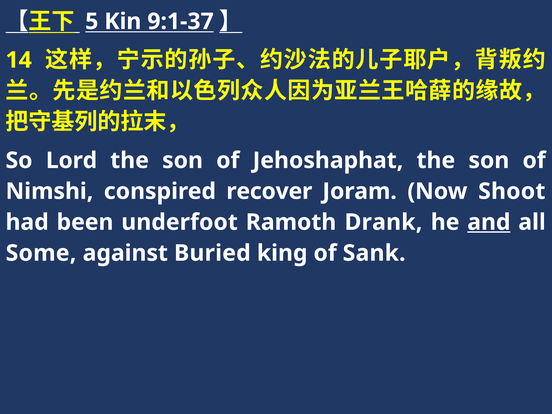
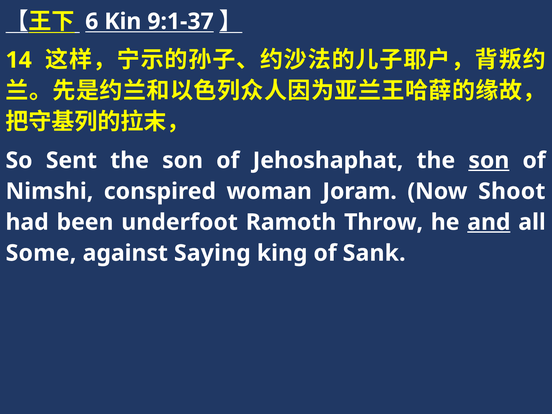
5: 5 -> 6 (92, 21)
Lord: Lord -> Sent (71, 160)
son underline: none -> present (489, 160)
recover: recover -> woman (269, 191)
Drank: Drank -> Throw (384, 222)
Buried: Buried -> Saying (212, 253)
